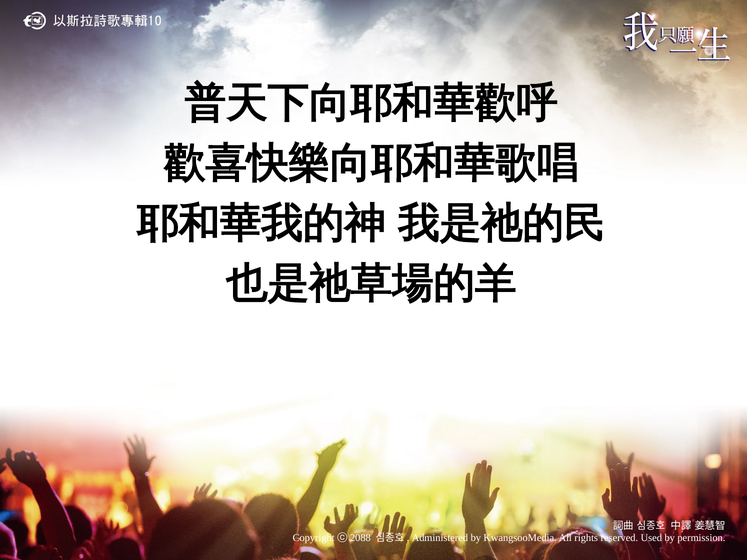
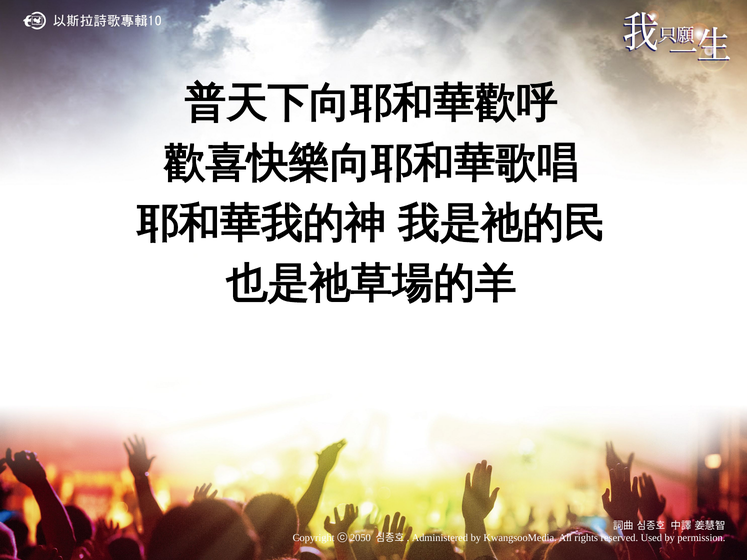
2088: 2088 -> 2050 (360, 538)
